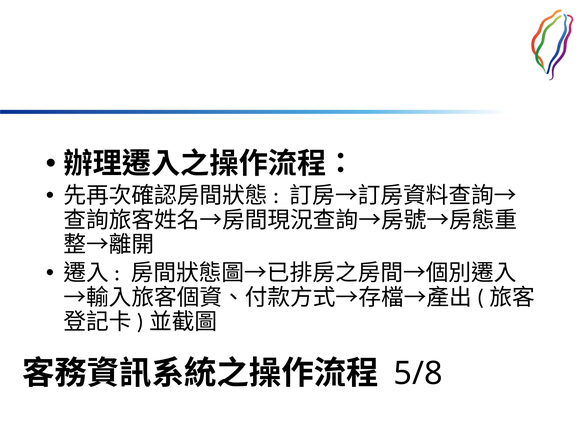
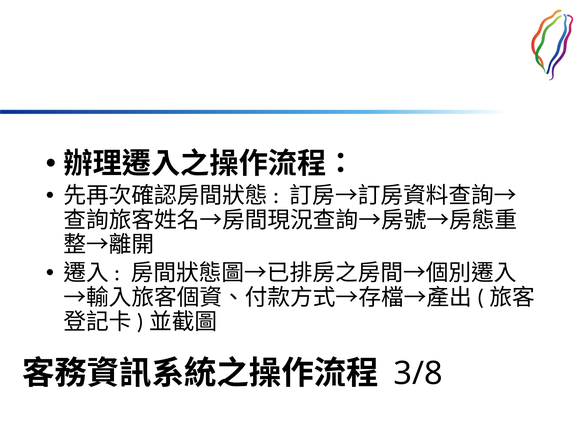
5/8: 5/8 -> 3/8 (418, 374)
